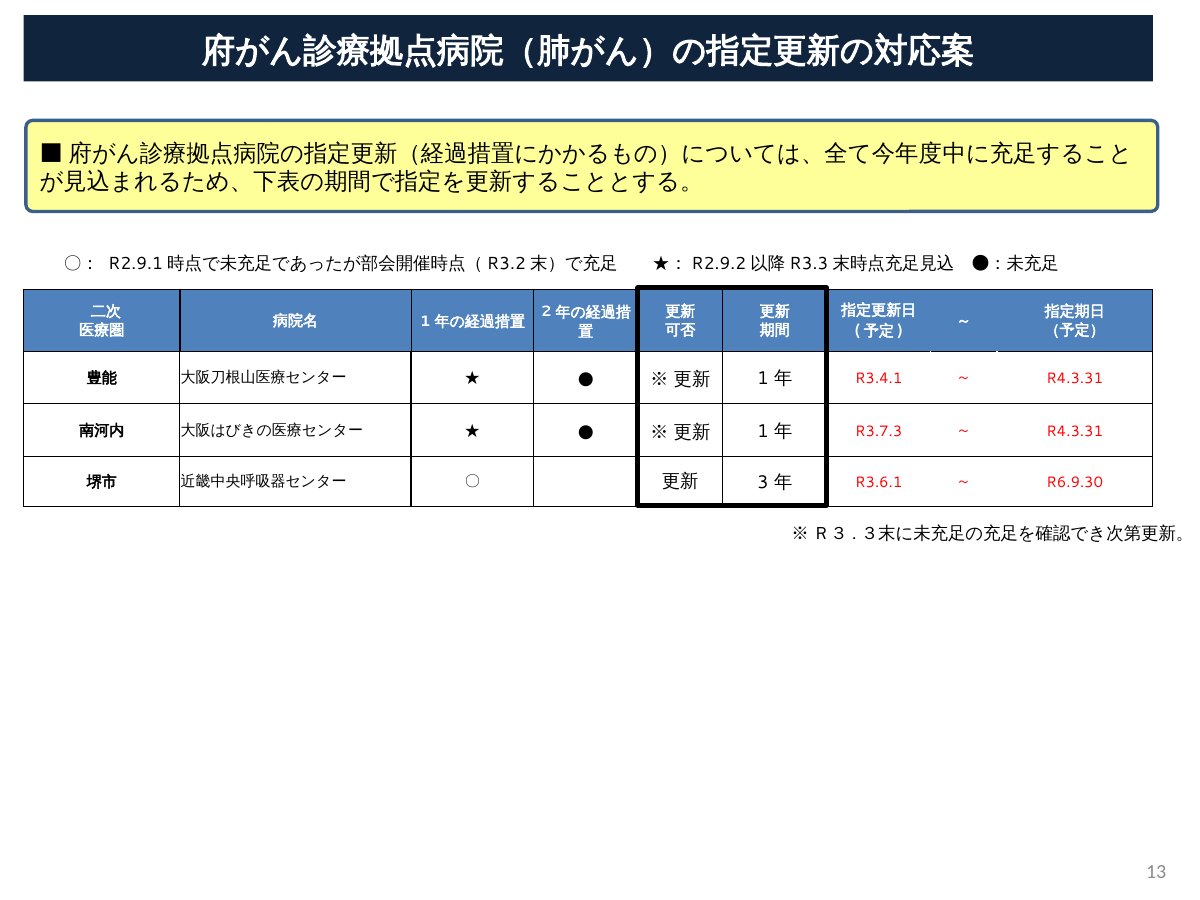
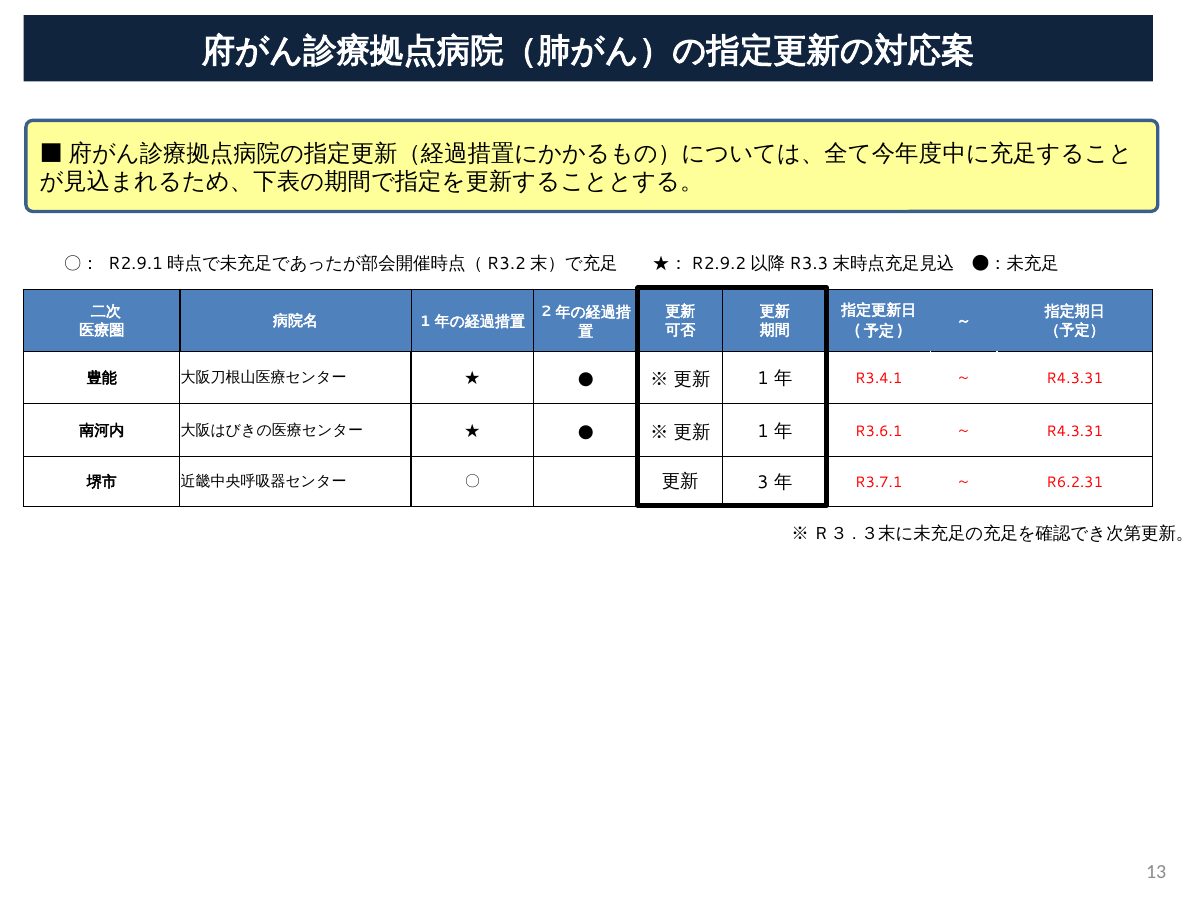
R3.7.3: R3.7.3 -> R3.6.1 (879, 431)
R3.6.1: R3.6.1 -> R3.7.1 (879, 483)
R6.9.30: R6.9.30 -> R6.2.31 (1075, 483)
